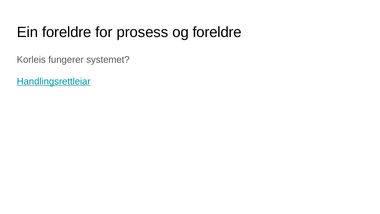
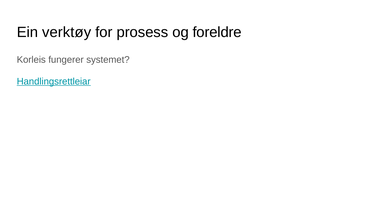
Ein foreldre: foreldre -> verktøy (67, 32)
